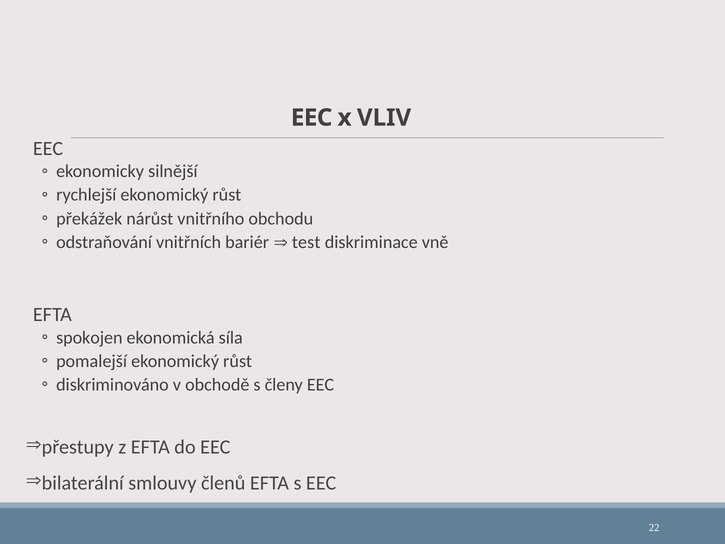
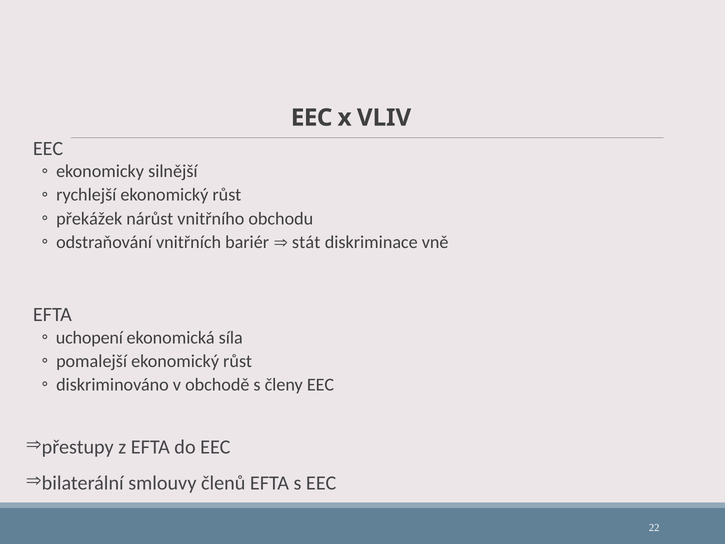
test: test -> stát (306, 242)
spokojen: spokojen -> uchopení (89, 337)
